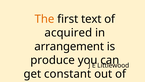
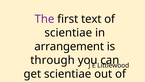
The colour: orange -> purple (44, 19)
acquired: acquired -> scientiae (68, 33)
produce: produce -> through (53, 60)
get constant: constant -> scientiae (68, 74)
